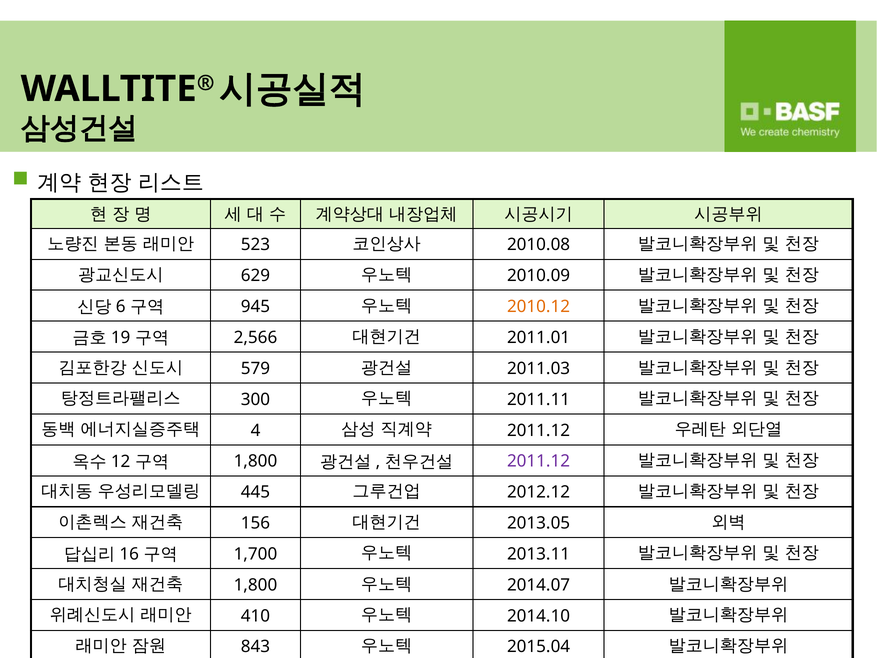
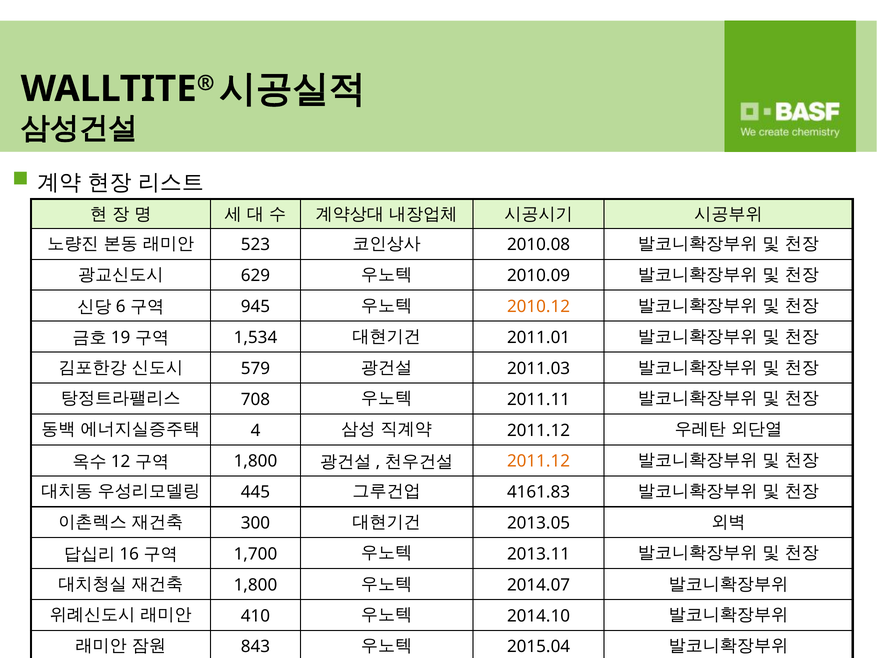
2,566: 2,566 -> 1,534 (255, 337)
300: 300 -> 708 (255, 399)
2011.12 colour: purple -> orange (539, 461)
2012.12: 2012.12 -> 4161.83 (539, 492)
156: 156 -> 300 (255, 523)
